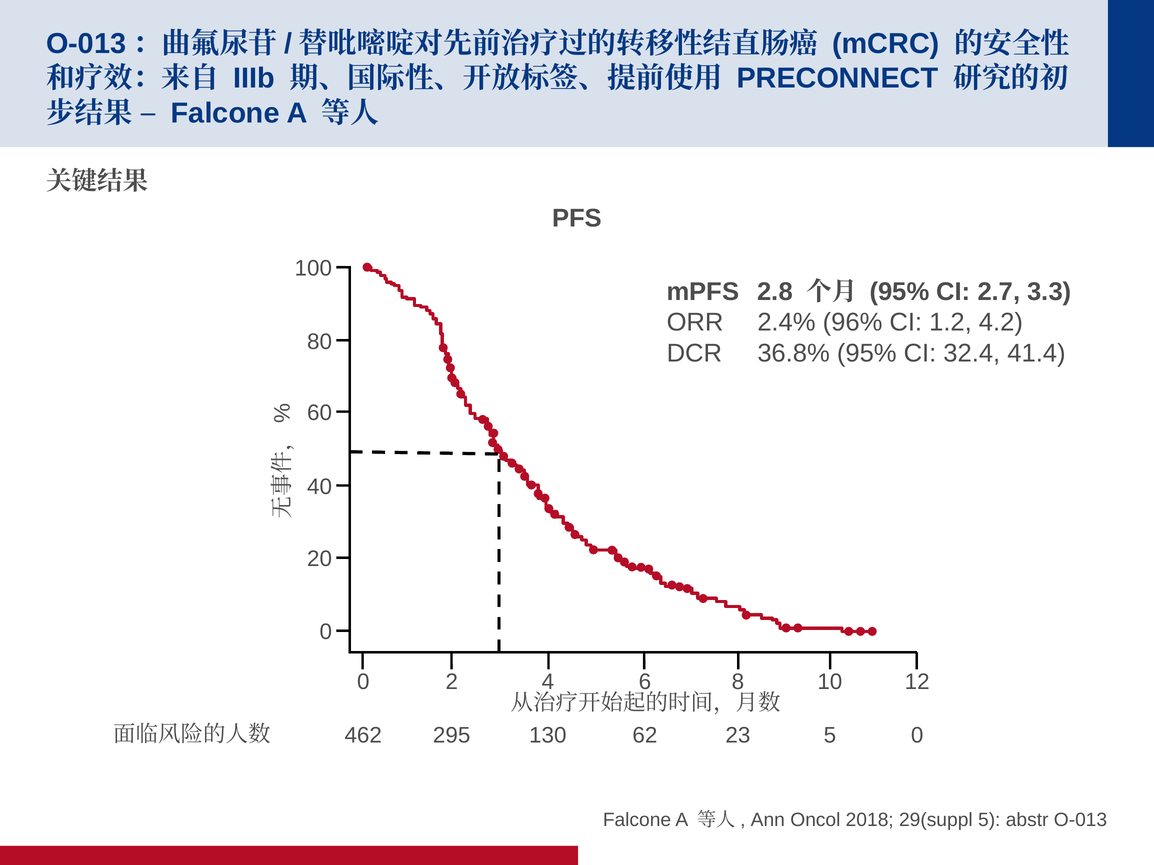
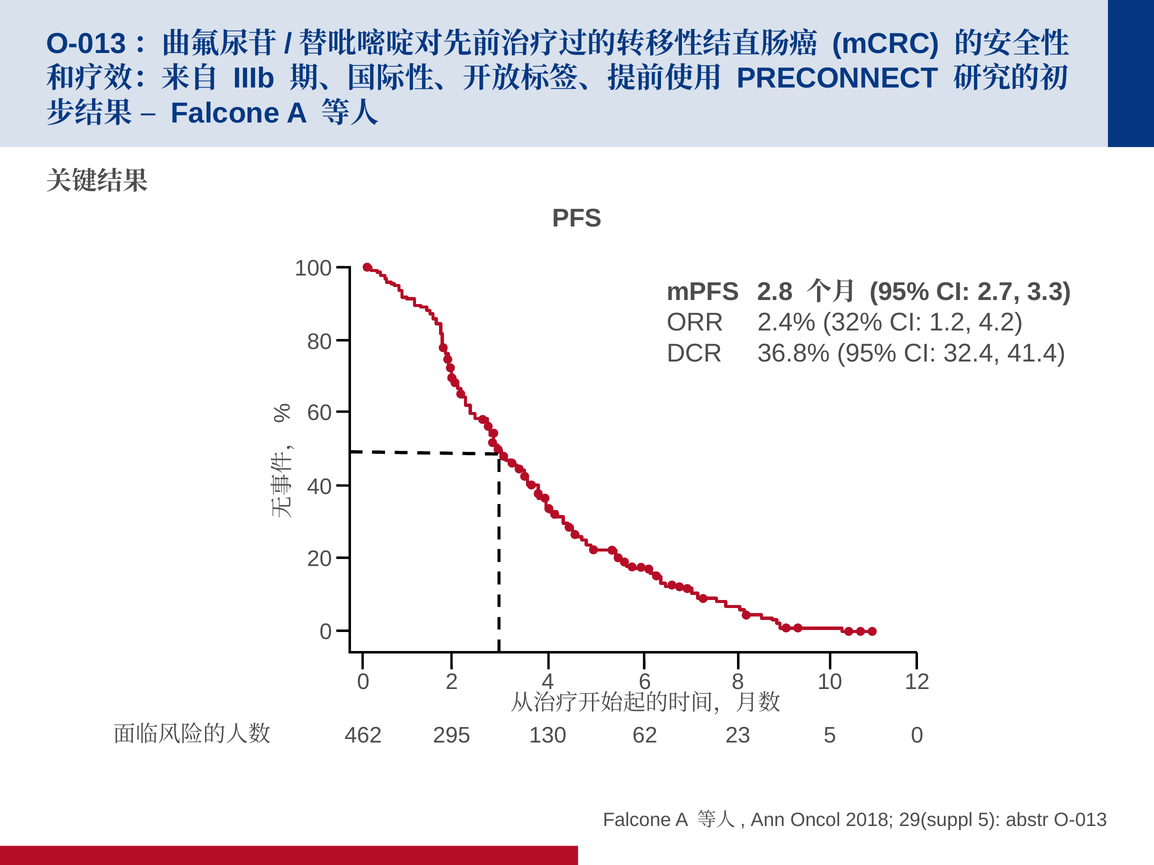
96%: 96% -> 32% (853, 323)
